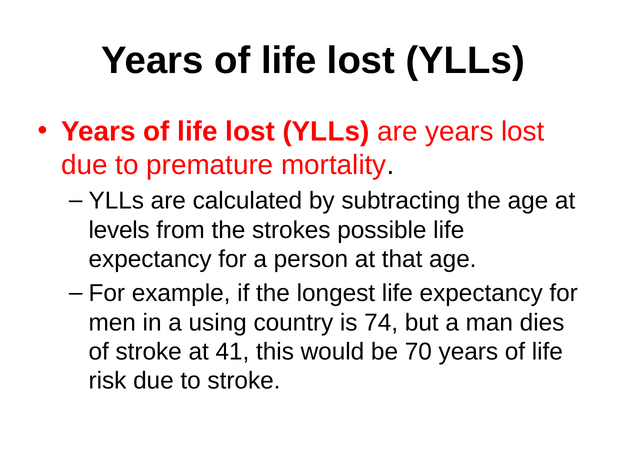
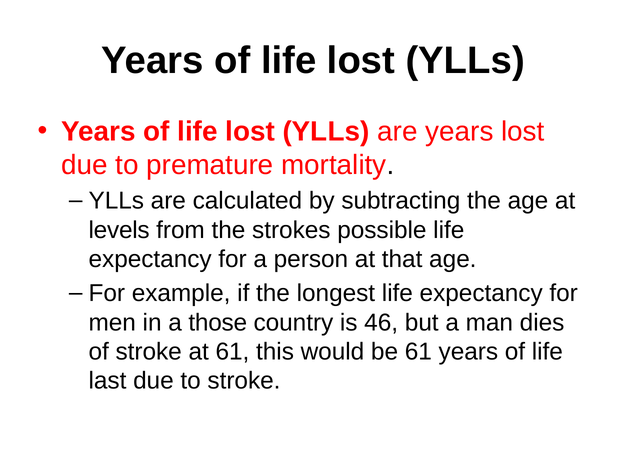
using: using -> those (218, 323)
74: 74 -> 46 (381, 323)
at 41: 41 -> 61 (232, 352)
be 70: 70 -> 61 (418, 352)
risk: risk -> last (107, 381)
